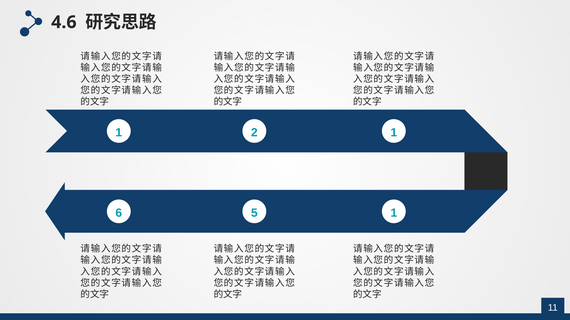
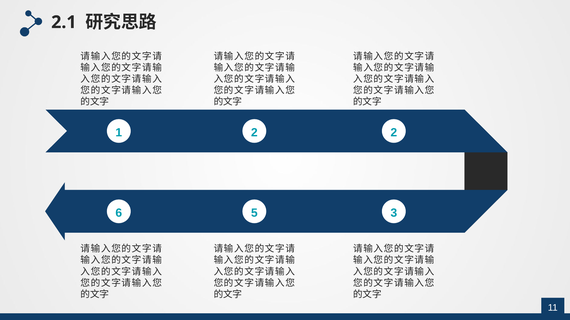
4.6: 4.6 -> 2.1 (64, 22)
2 1: 1 -> 2 (394, 133)
5 1: 1 -> 3 (394, 213)
